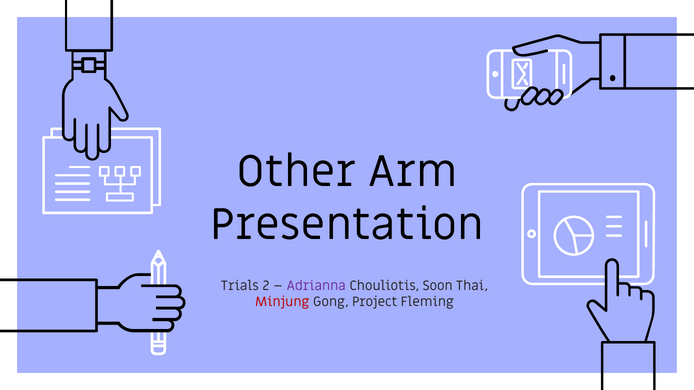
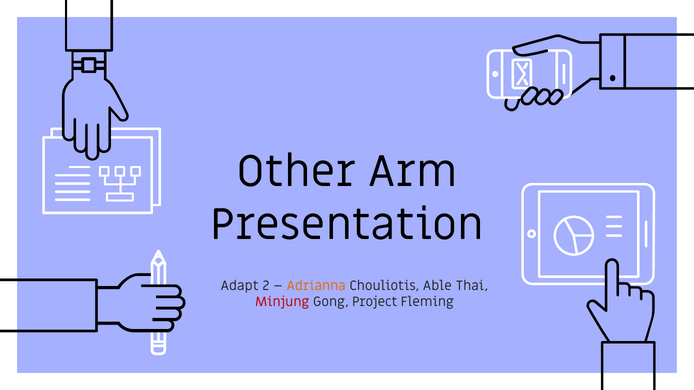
Trials: Trials -> Adapt (240, 286)
Adrianna colour: purple -> orange (316, 286)
Soon: Soon -> Able (437, 286)
